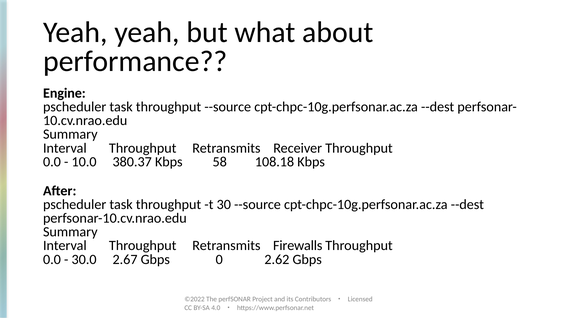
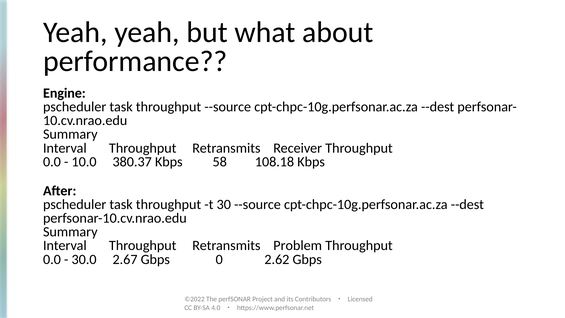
Firewalls: Firewalls -> Problem (298, 246)
